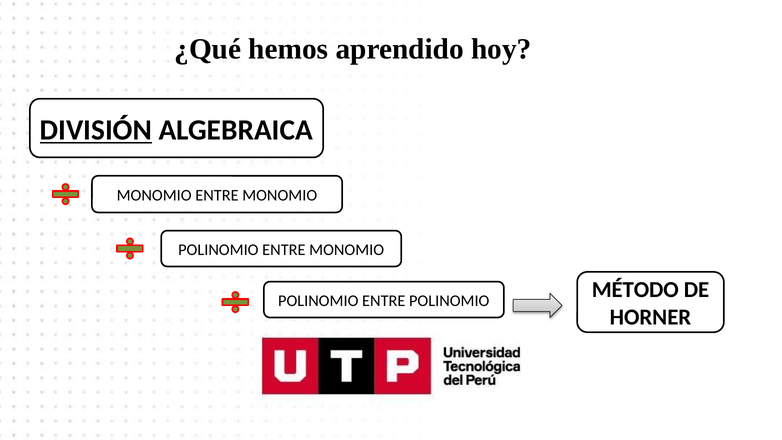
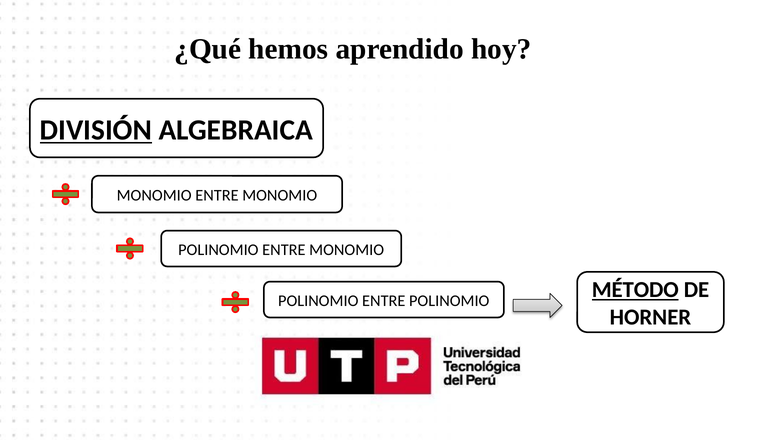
MÉTODO underline: none -> present (635, 290)
